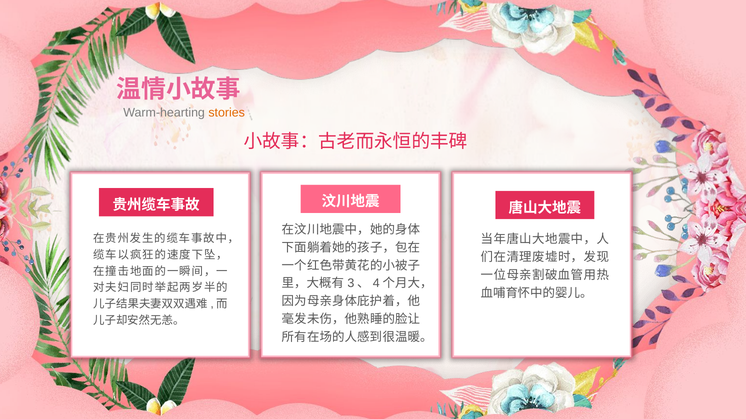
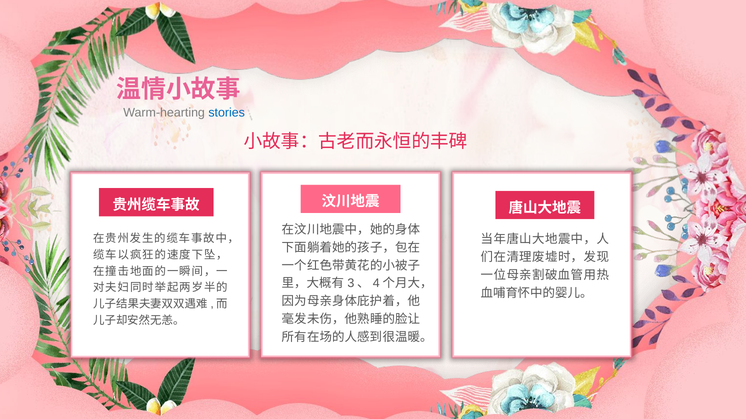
stories colour: orange -> blue (227, 113)
